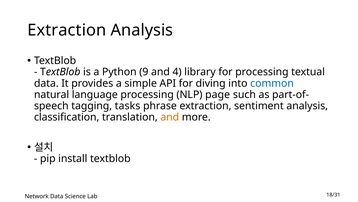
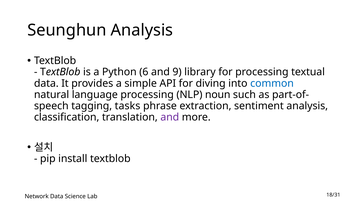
Extraction: Extraction -> Seunghun (67, 30)
9: 9 -> 6 (144, 72)
4: 4 -> 9 (177, 72)
page: page -> noun (218, 94)
and colour: orange -> purple (170, 117)
